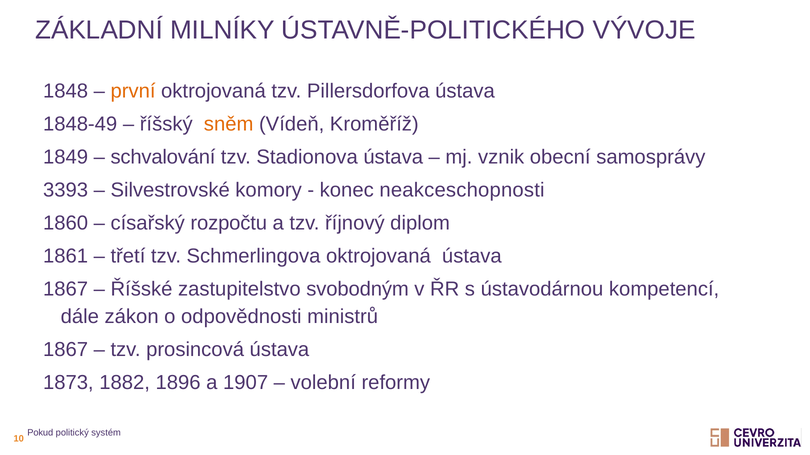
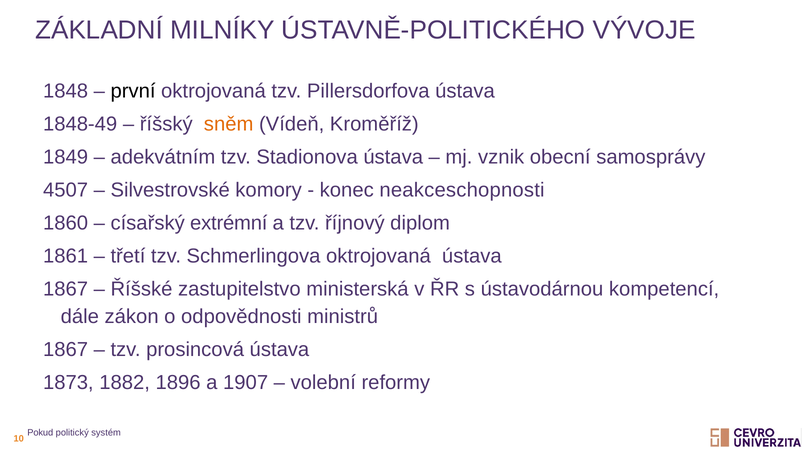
první colour: orange -> black (133, 91)
schvalování: schvalování -> adekvátním (163, 157)
3393: 3393 -> 4507 (66, 190)
rozpočtu: rozpočtu -> extrémní (229, 223)
svobodným: svobodným -> ministerská (357, 289)
